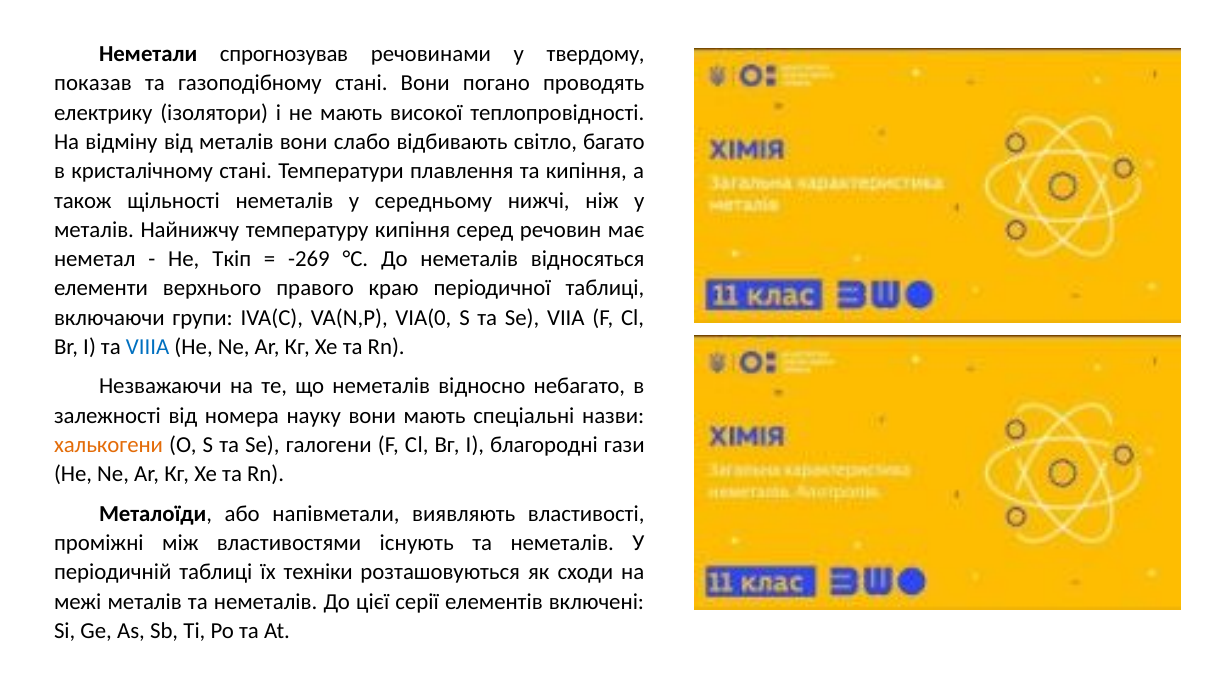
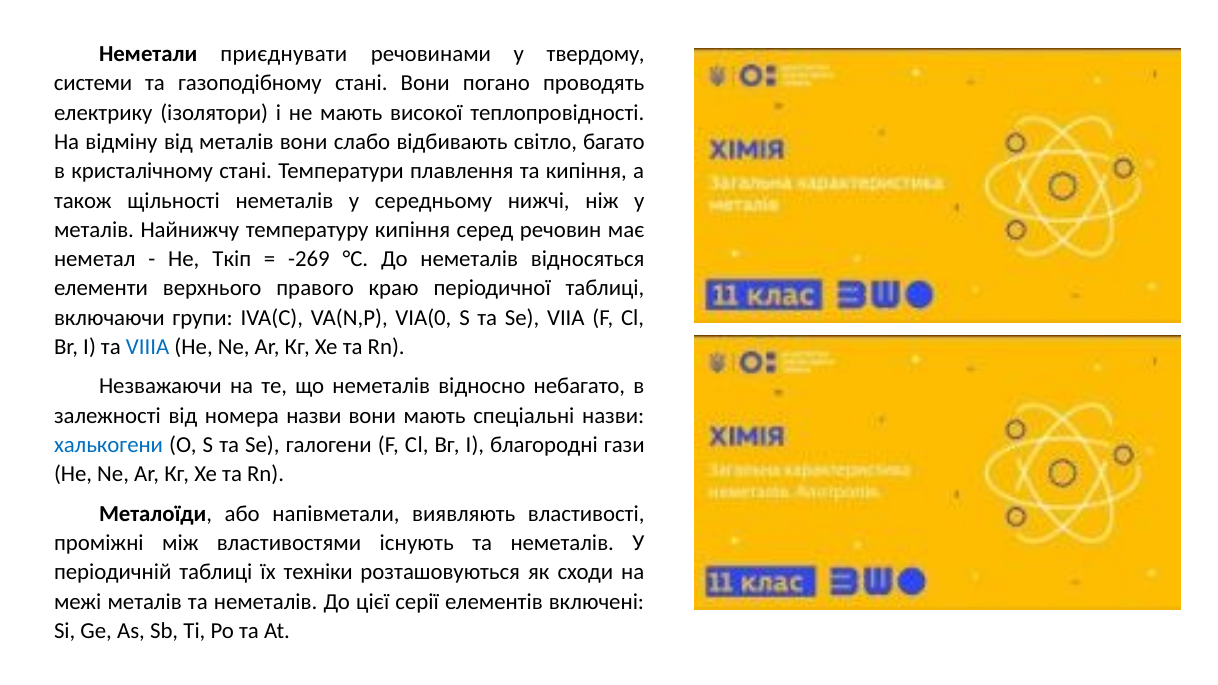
спрогнозував: спрогнозував -> приєднувати (284, 54)
показав: показав -> системи (93, 83)
номера науку: науку -> назви (314, 416)
халькогени colour: orange -> blue (109, 445)
